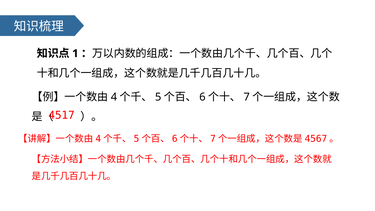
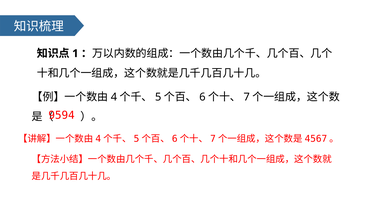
4517: 4517 -> 9594 (62, 115)
